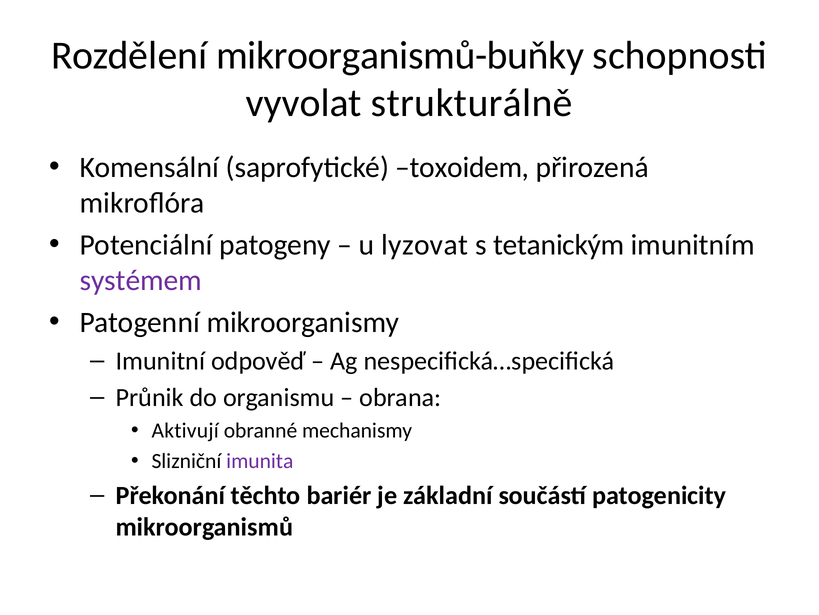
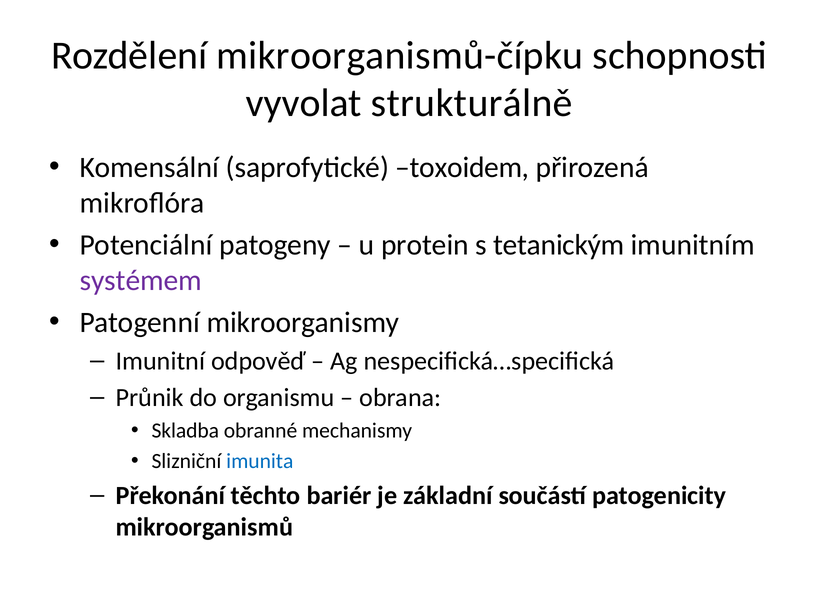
mikroorganismů-buňky: mikroorganismů-buňky -> mikroorganismů-čípku (400, 55)
lyzovat: lyzovat -> protein (425, 245)
Aktivují: Aktivují -> Skladba (185, 430)
imunita colour: purple -> blue (260, 461)
